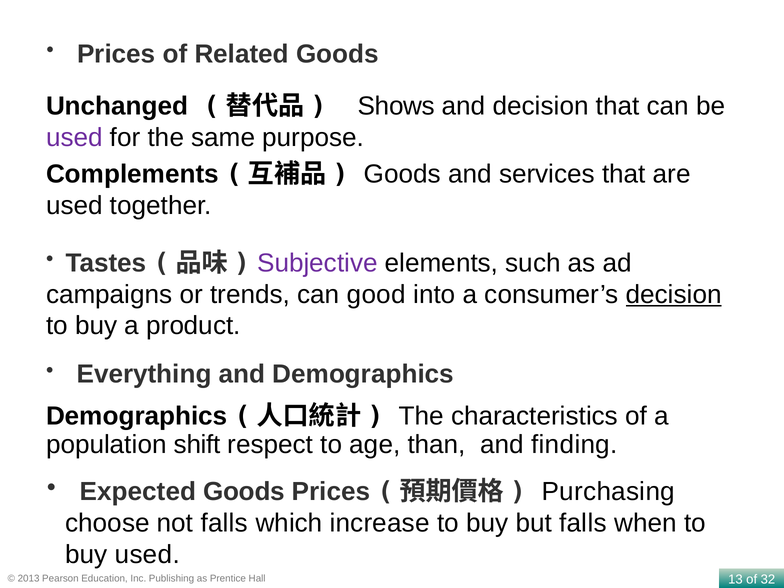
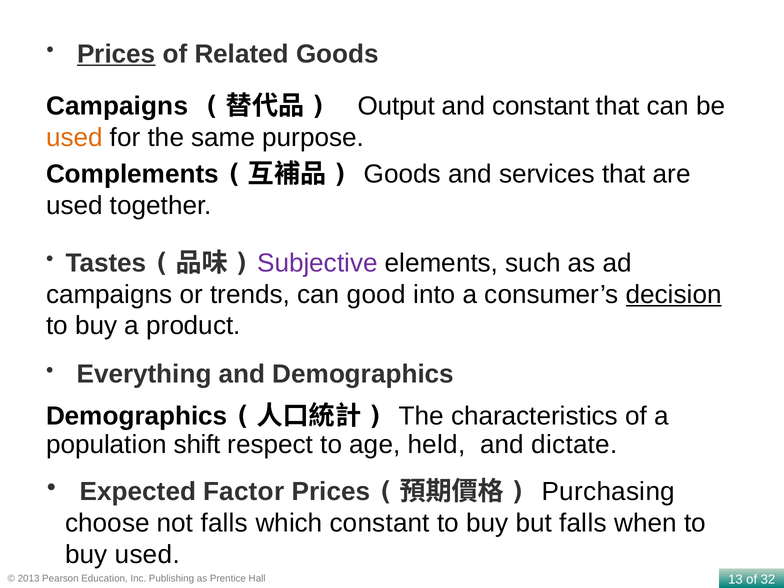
Prices underline: none -> present (116, 54)
Unchanged: Unchanged -> Campaigns (117, 106)
Shows: Shows -> Output (396, 106)
and decision: decision -> constant (541, 106)
used colour: purple -> orange (74, 138)
than: than -> held (436, 445)
finding: finding -> dictate (574, 445)
Expected Goods: Goods -> Factor (244, 492)
which increase: increase -> constant (380, 523)
